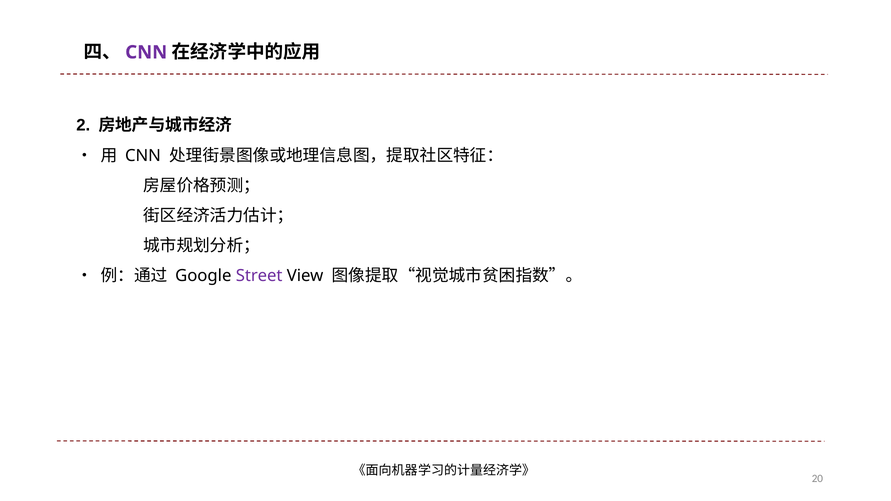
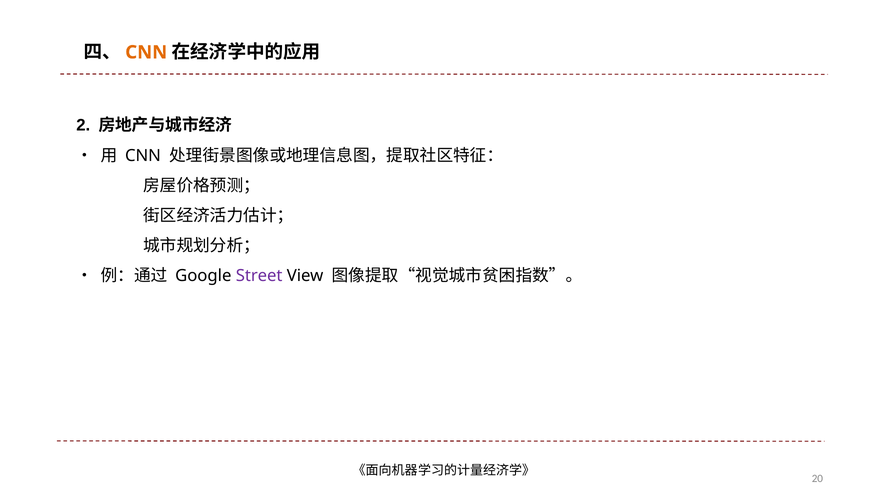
CNN colour: purple -> orange (146, 52)
